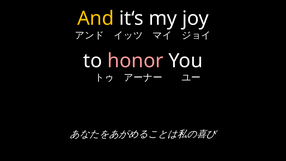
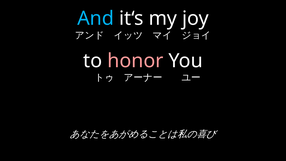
And colour: yellow -> light blue (96, 18)
